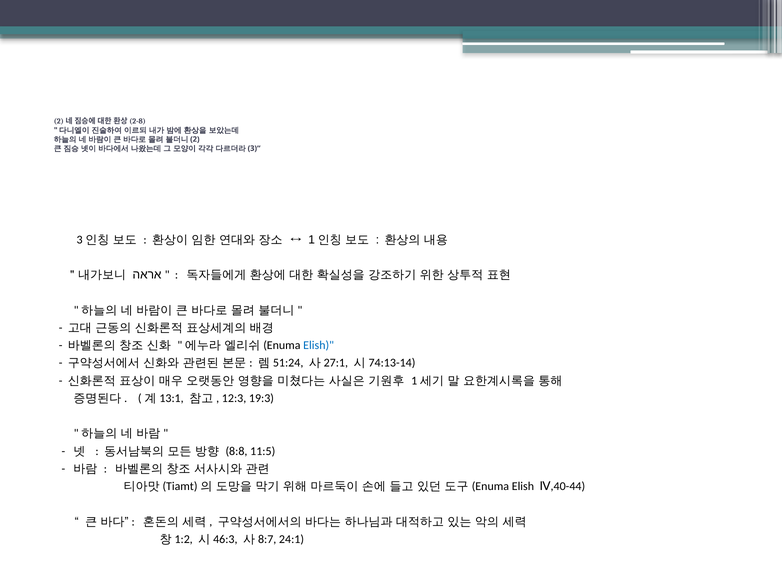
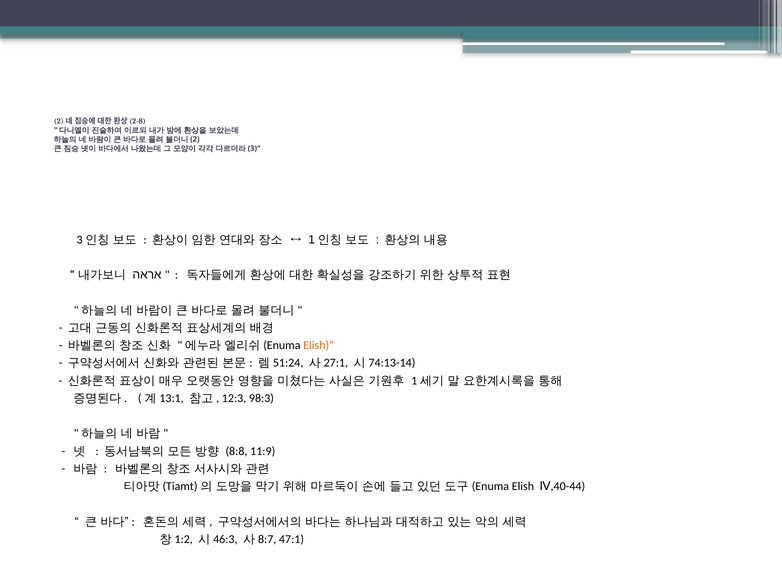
Elish colour: blue -> orange (319, 345)
19:3: 19:3 -> 98:3 (261, 398)
11:5: 11:5 -> 11:9 (263, 451)
24:1: 24:1 -> 47:1 (292, 539)
